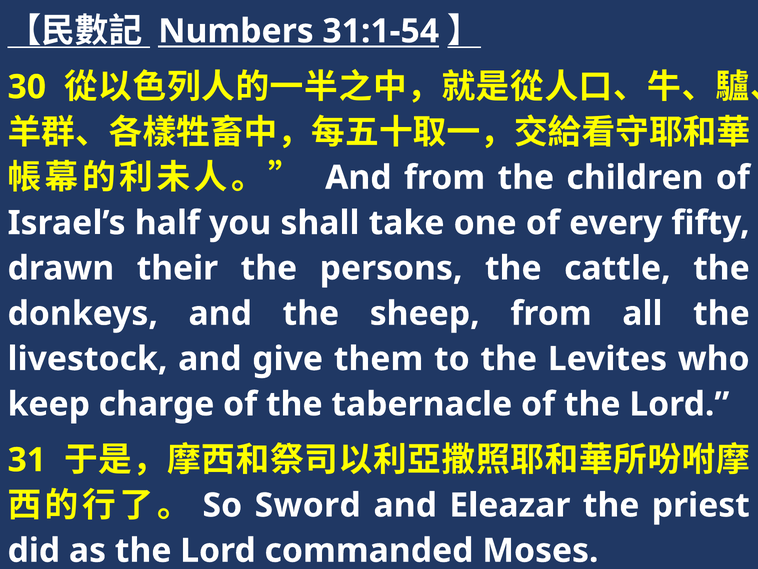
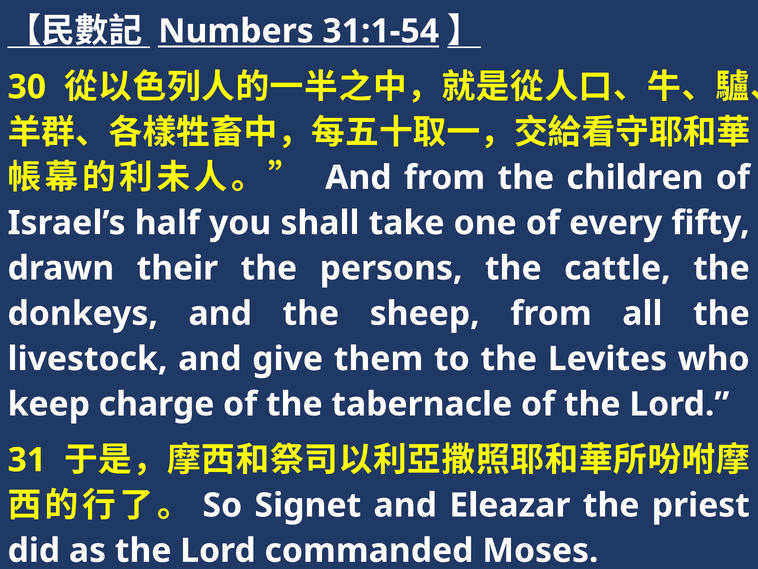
Sword: Sword -> Signet (308, 505)
